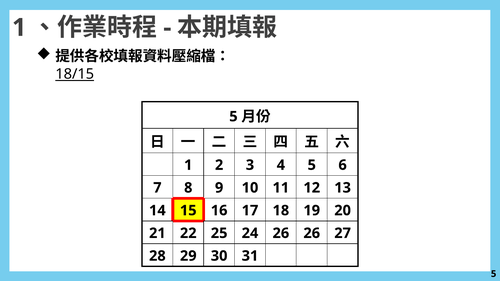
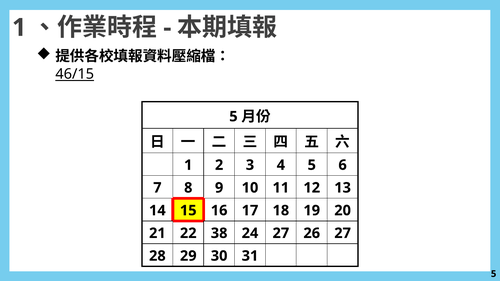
18/15: 18/15 -> 46/15 (75, 74)
25: 25 -> 38 (219, 233)
24 26: 26 -> 27 (281, 233)
